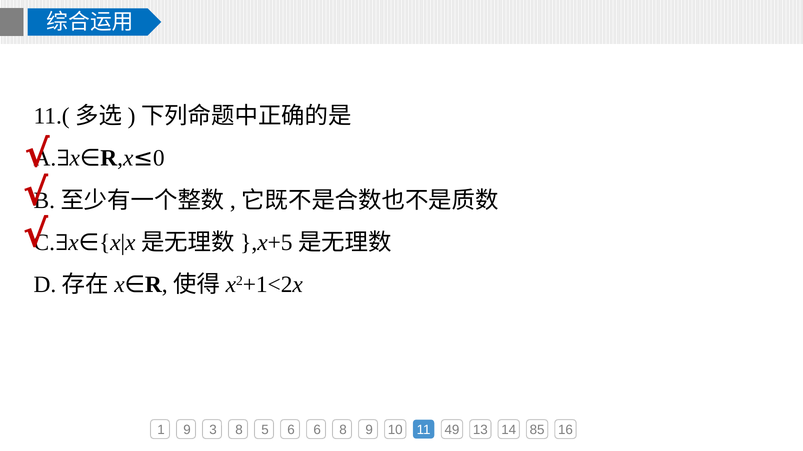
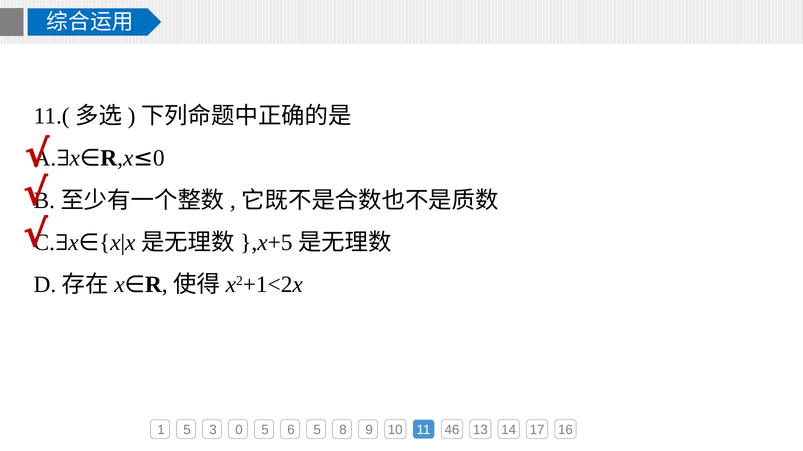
1 9: 9 -> 5 (187, 431)
3 8: 8 -> 0 (239, 431)
6 6: 6 -> 5 (317, 431)
49: 49 -> 46 (452, 431)
85: 85 -> 17 (537, 431)
